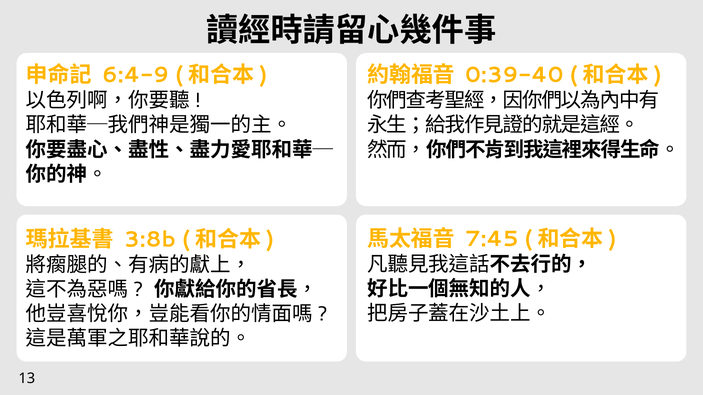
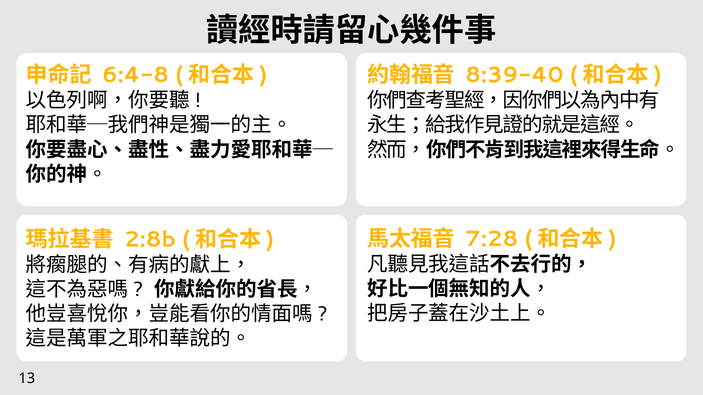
6:4-9: 6:4-9 -> 6:4-8 (136, 75)
0:39-40: 0:39-40 -> 8:39-40 (514, 75)
7:45: 7:45 -> 7:28 (492, 239)
3:8b: 3:8b -> 2:8b (150, 240)
